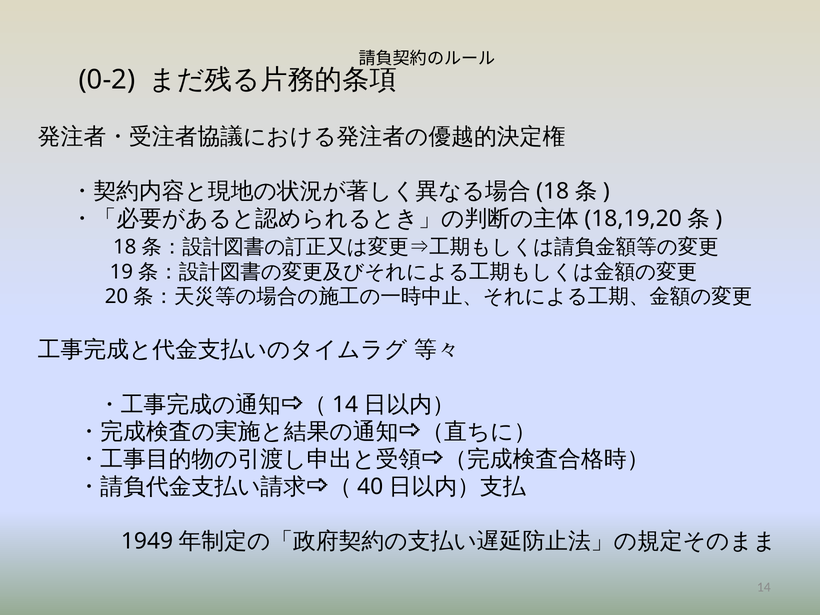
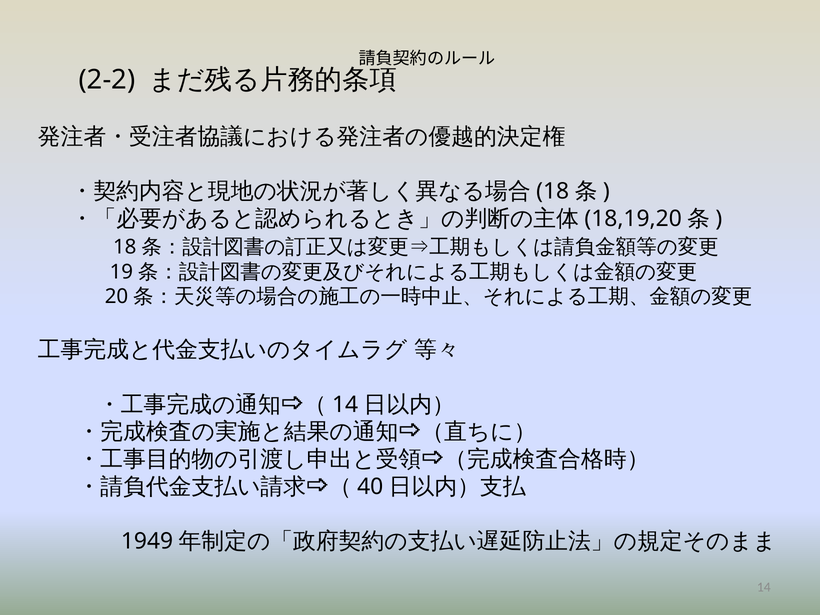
0-2: 0-2 -> 2-2 (107, 80)
